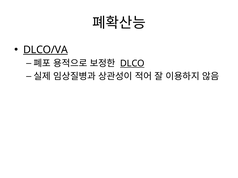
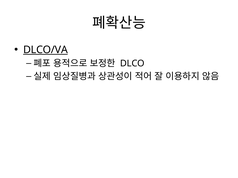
DLCO underline: present -> none (132, 64)
